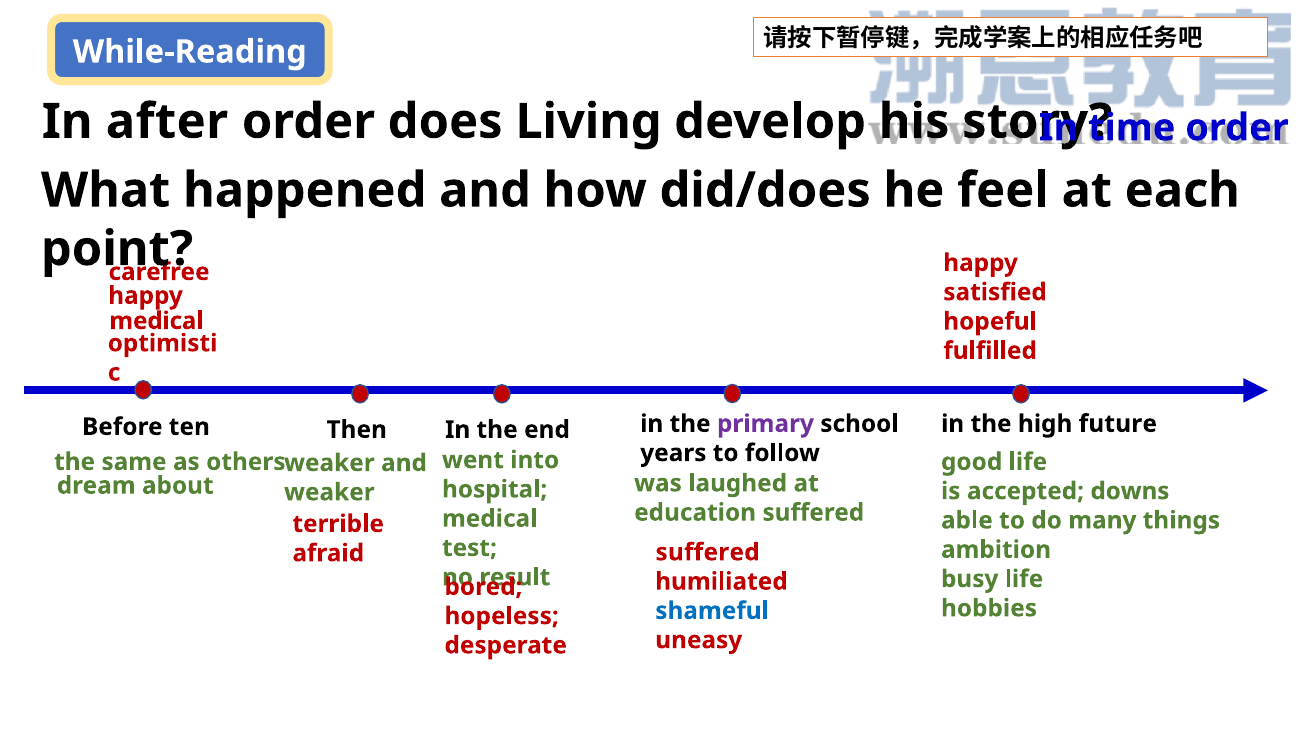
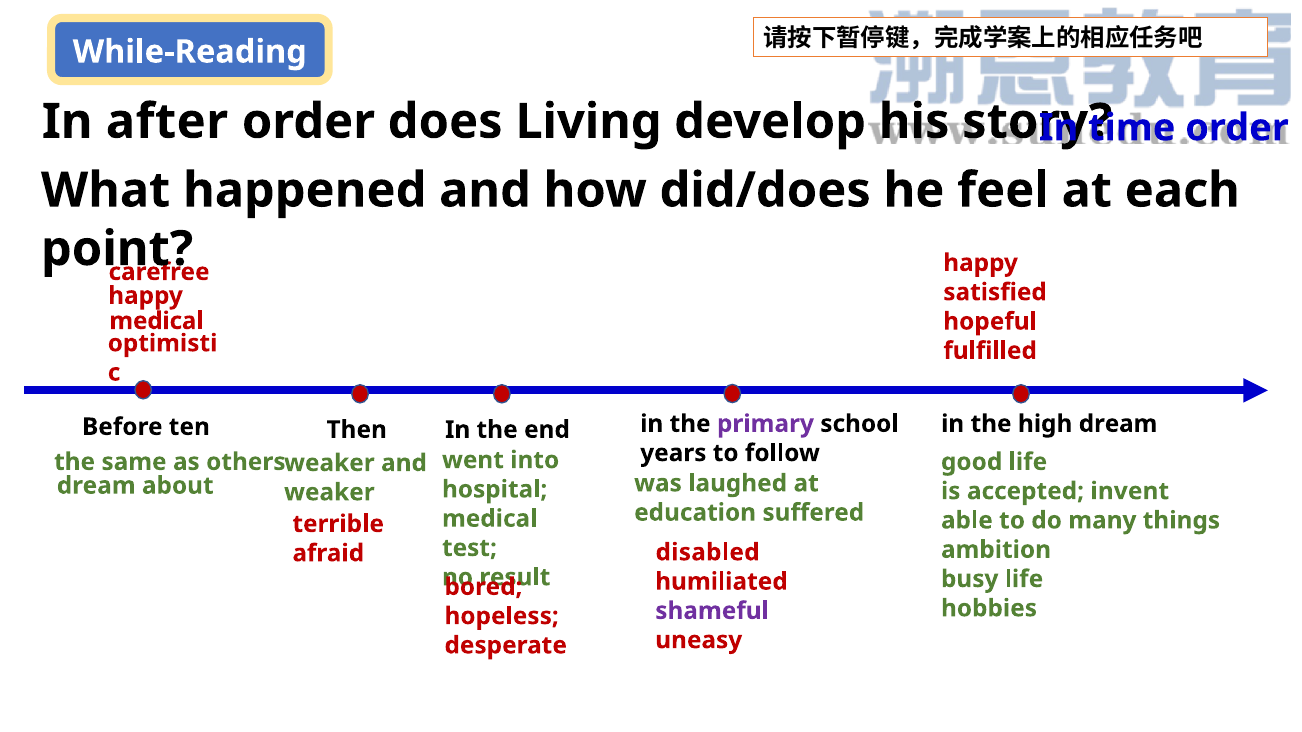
high future: future -> dream (1118, 424)
downs: downs -> invent (1130, 491)
suffered: suffered -> disabled (708, 553)
shameful colour: blue -> purple (712, 611)
